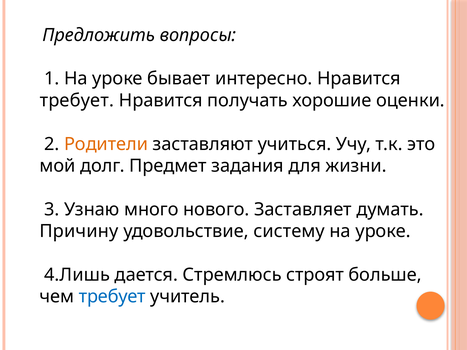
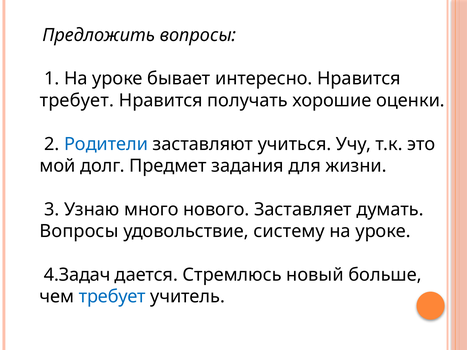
Родители colour: orange -> blue (106, 144)
Причину: Причину -> Вопросы (79, 231)
4.Лишь: 4.Лишь -> 4.Задач (77, 275)
строят: строят -> новый (315, 275)
